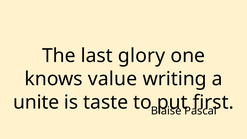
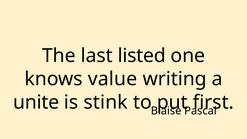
glory: glory -> listed (142, 56)
taste: taste -> stink (106, 102)
